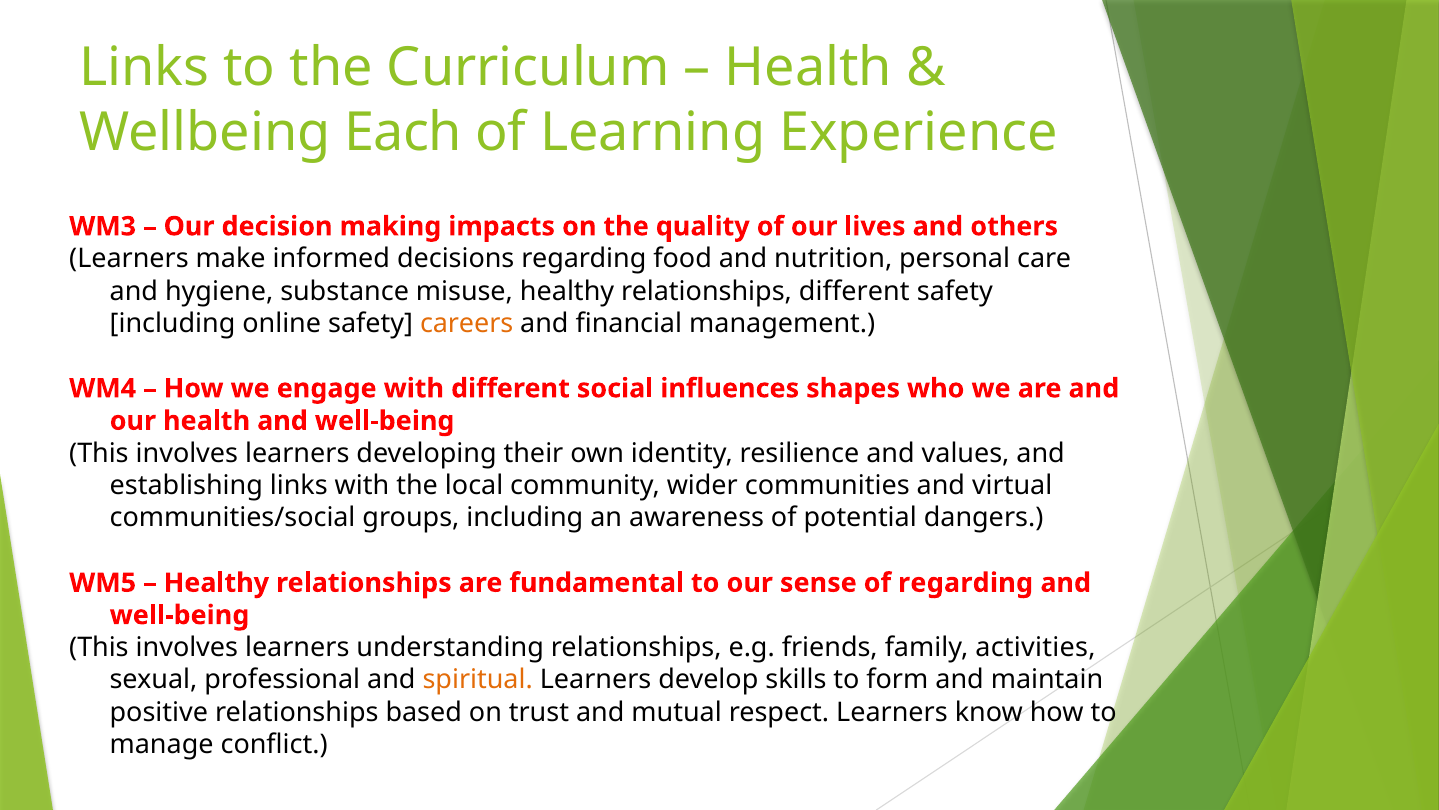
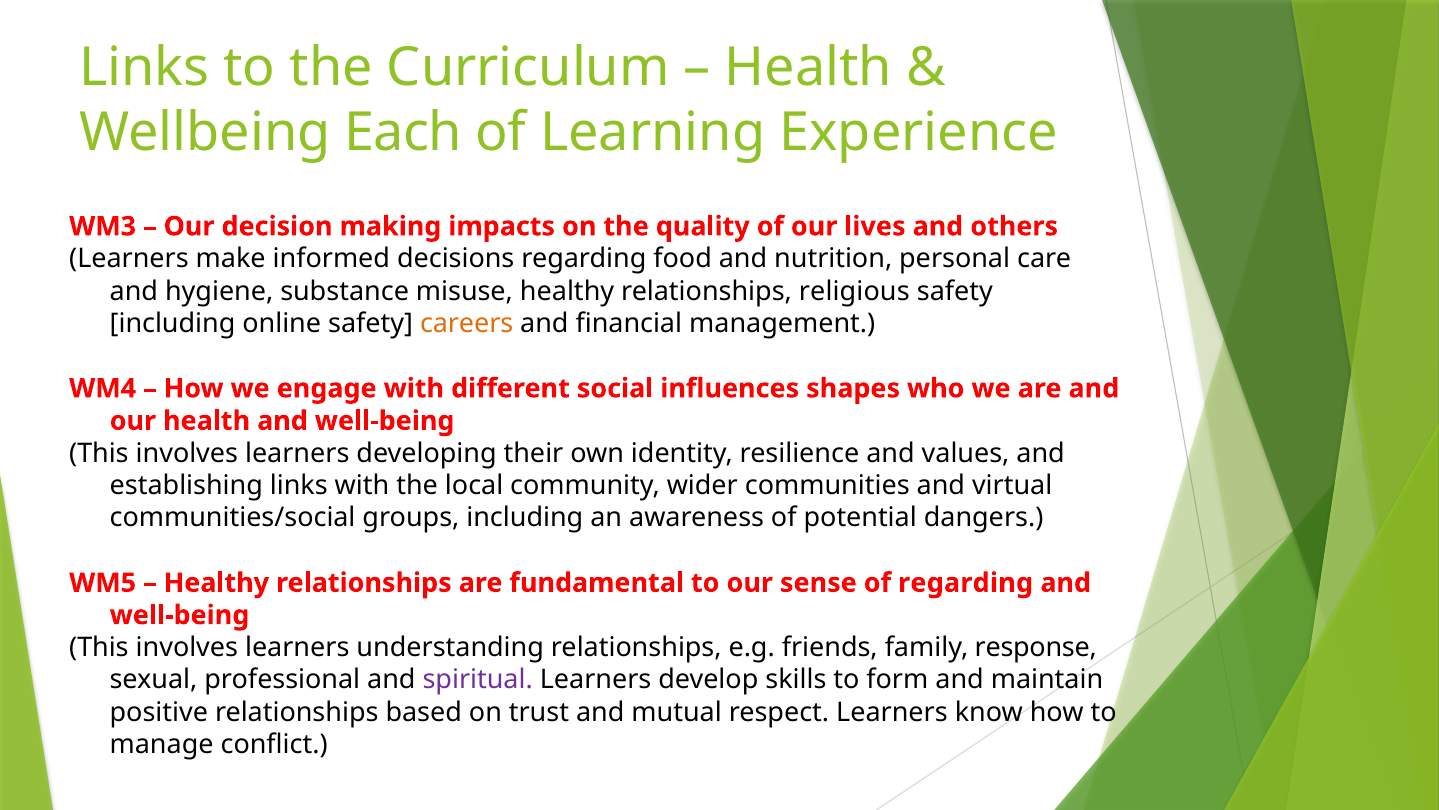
relationships different: different -> religious (854, 291)
activities: activities -> response (1036, 647)
spiritual colour: orange -> purple (478, 680)
